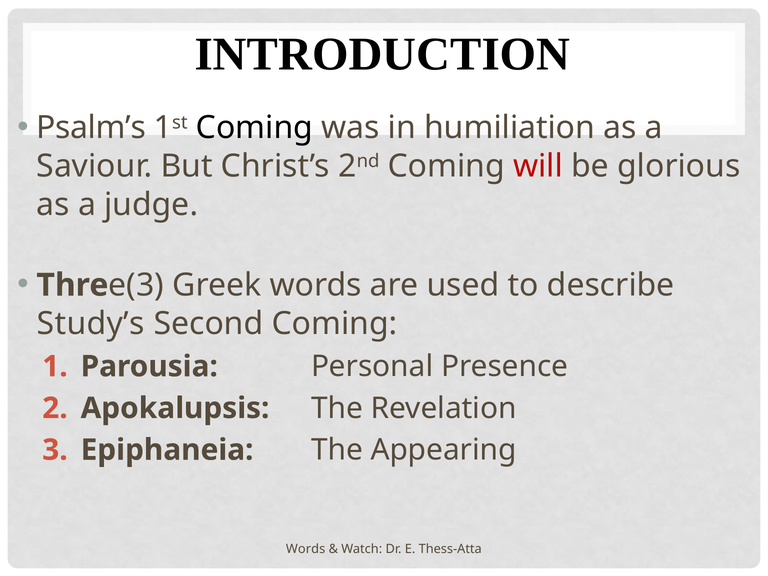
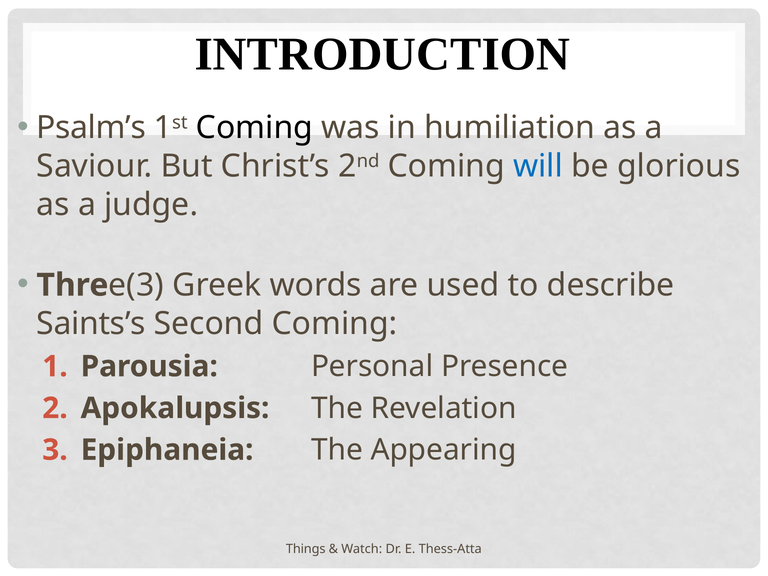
will colour: red -> blue (538, 166)
Study’s: Study’s -> Saints’s (91, 324)
Words: Words -> Things (306, 549)
